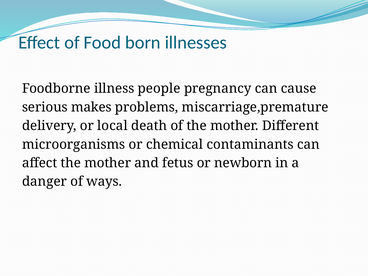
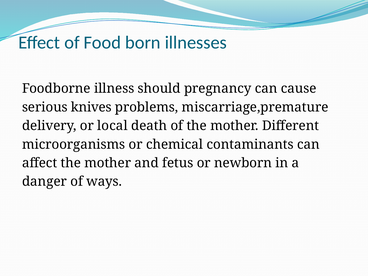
people: people -> should (159, 89)
makes: makes -> knives (91, 107)
